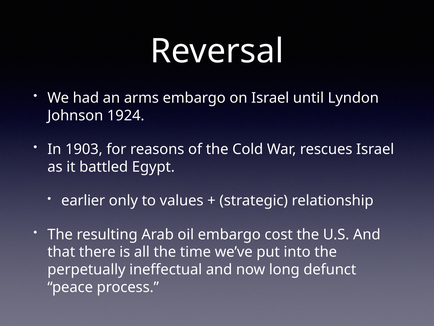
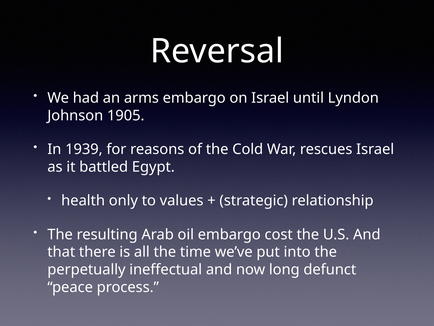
1924: 1924 -> 1905 (126, 115)
1903: 1903 -> 1939 (84, 149)
earlier: earlier -> health (83, 200)
